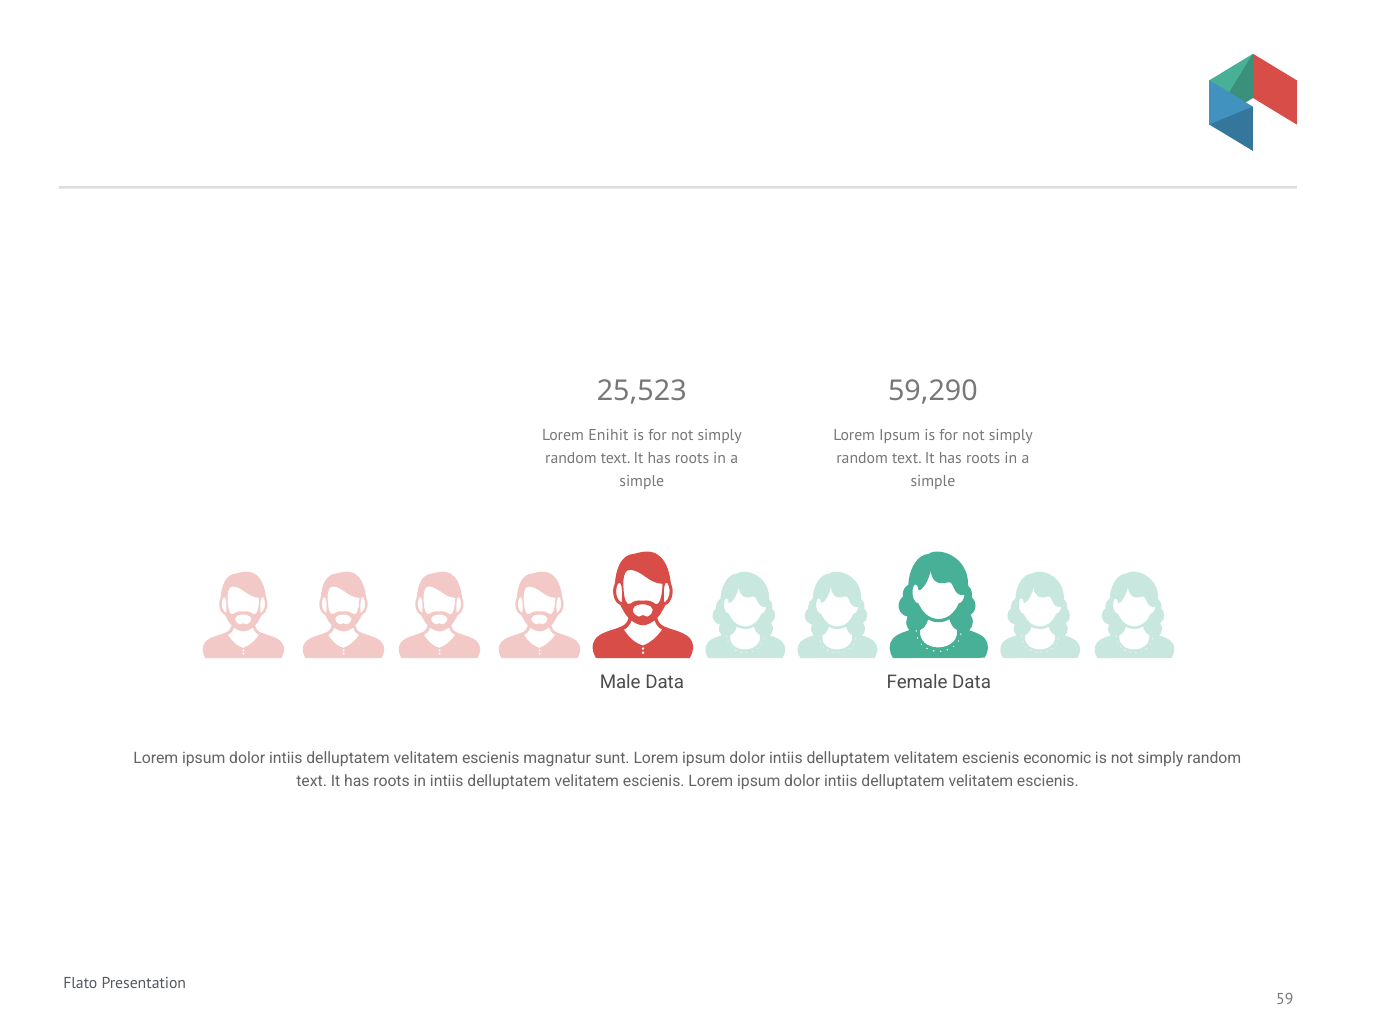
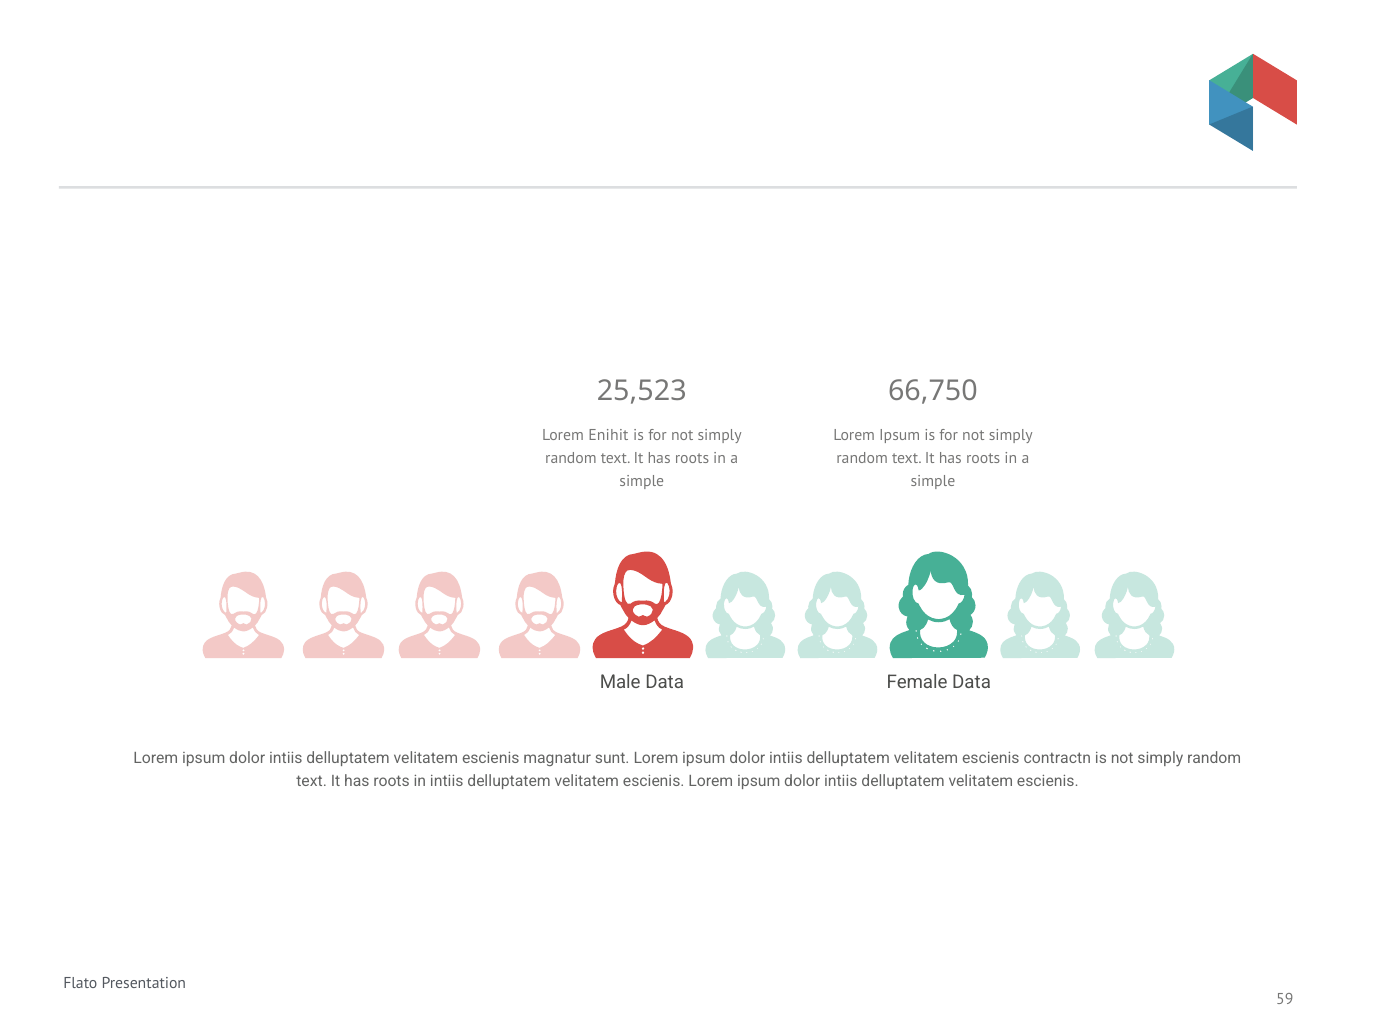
59,290: 59,290 -> 66,750 (933, 391)
economic: economic -> contractn (1057, 758)
